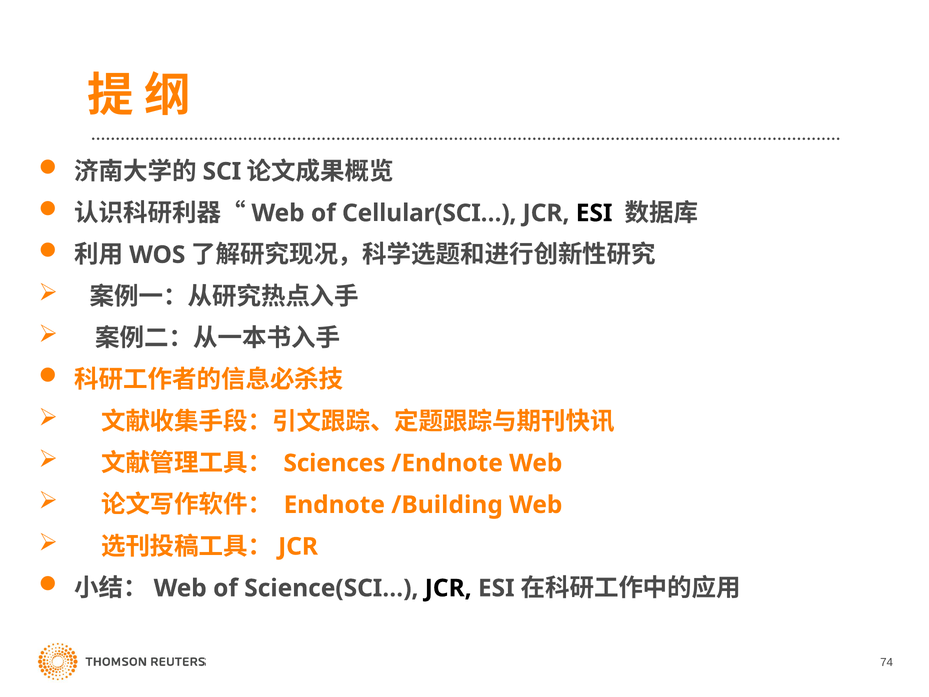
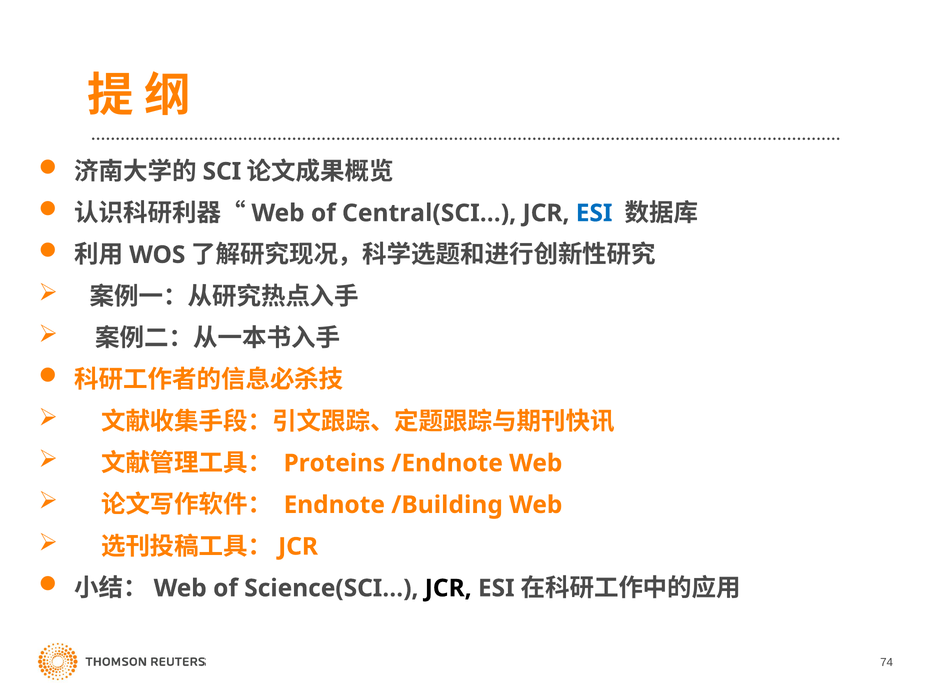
Cellular(SCI…: Cellular(SCI… -> Central(SCI… (429, 213)
ESI colour: black -> blue (594, 213)
Sciences: Sciences -> Proteins (334, 463)
